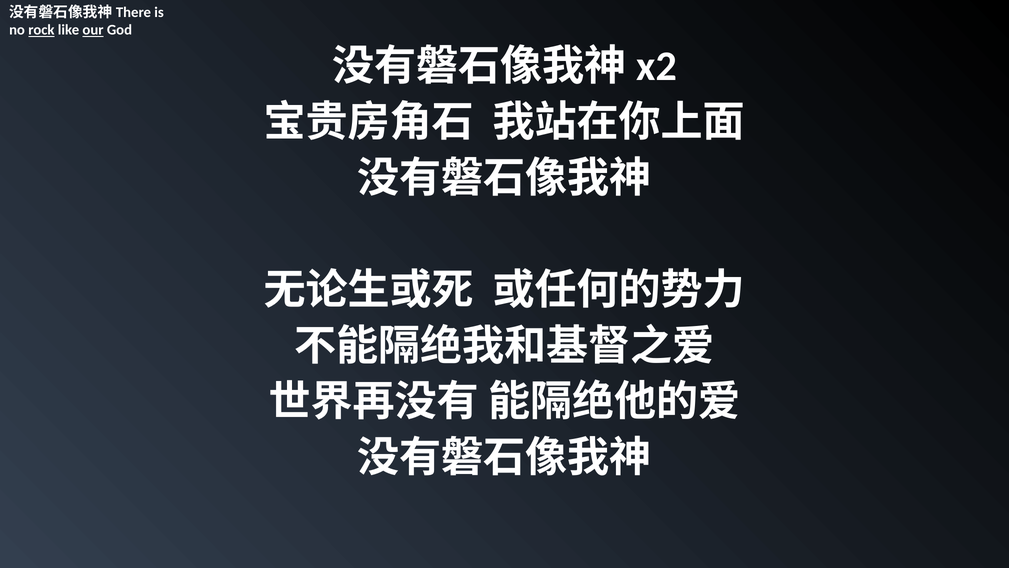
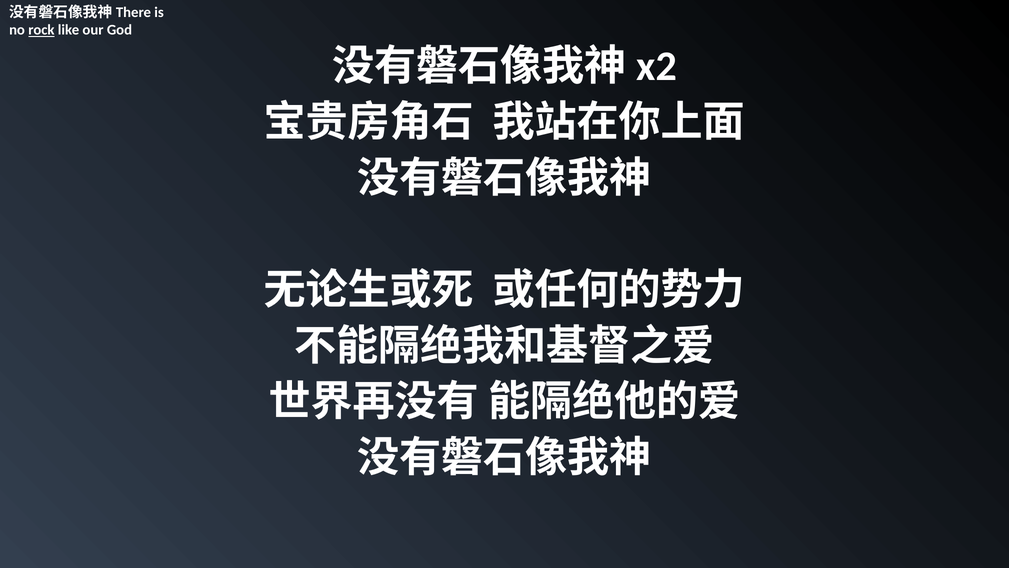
our underline: present -> none (93, 30)
